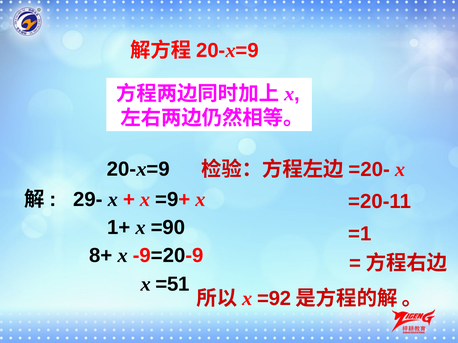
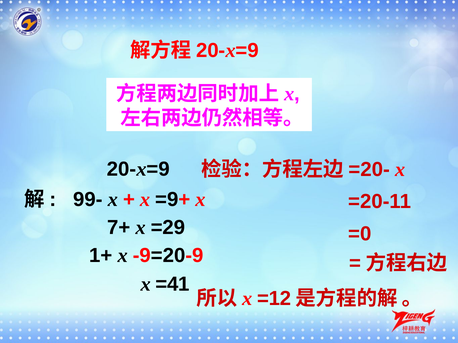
29-: 29- -> 99- (88, 200)
1+: 1+ -> 7+ (119, 228)
=90: =90 -> =29 (168, 228)
=1: =1 -> =0 (360, 234)
8+: 8+ -> 1+ (101, 256)
=51: =51 -> =41 (173, 284)
=92: =92 -> =12 (274, 299)
